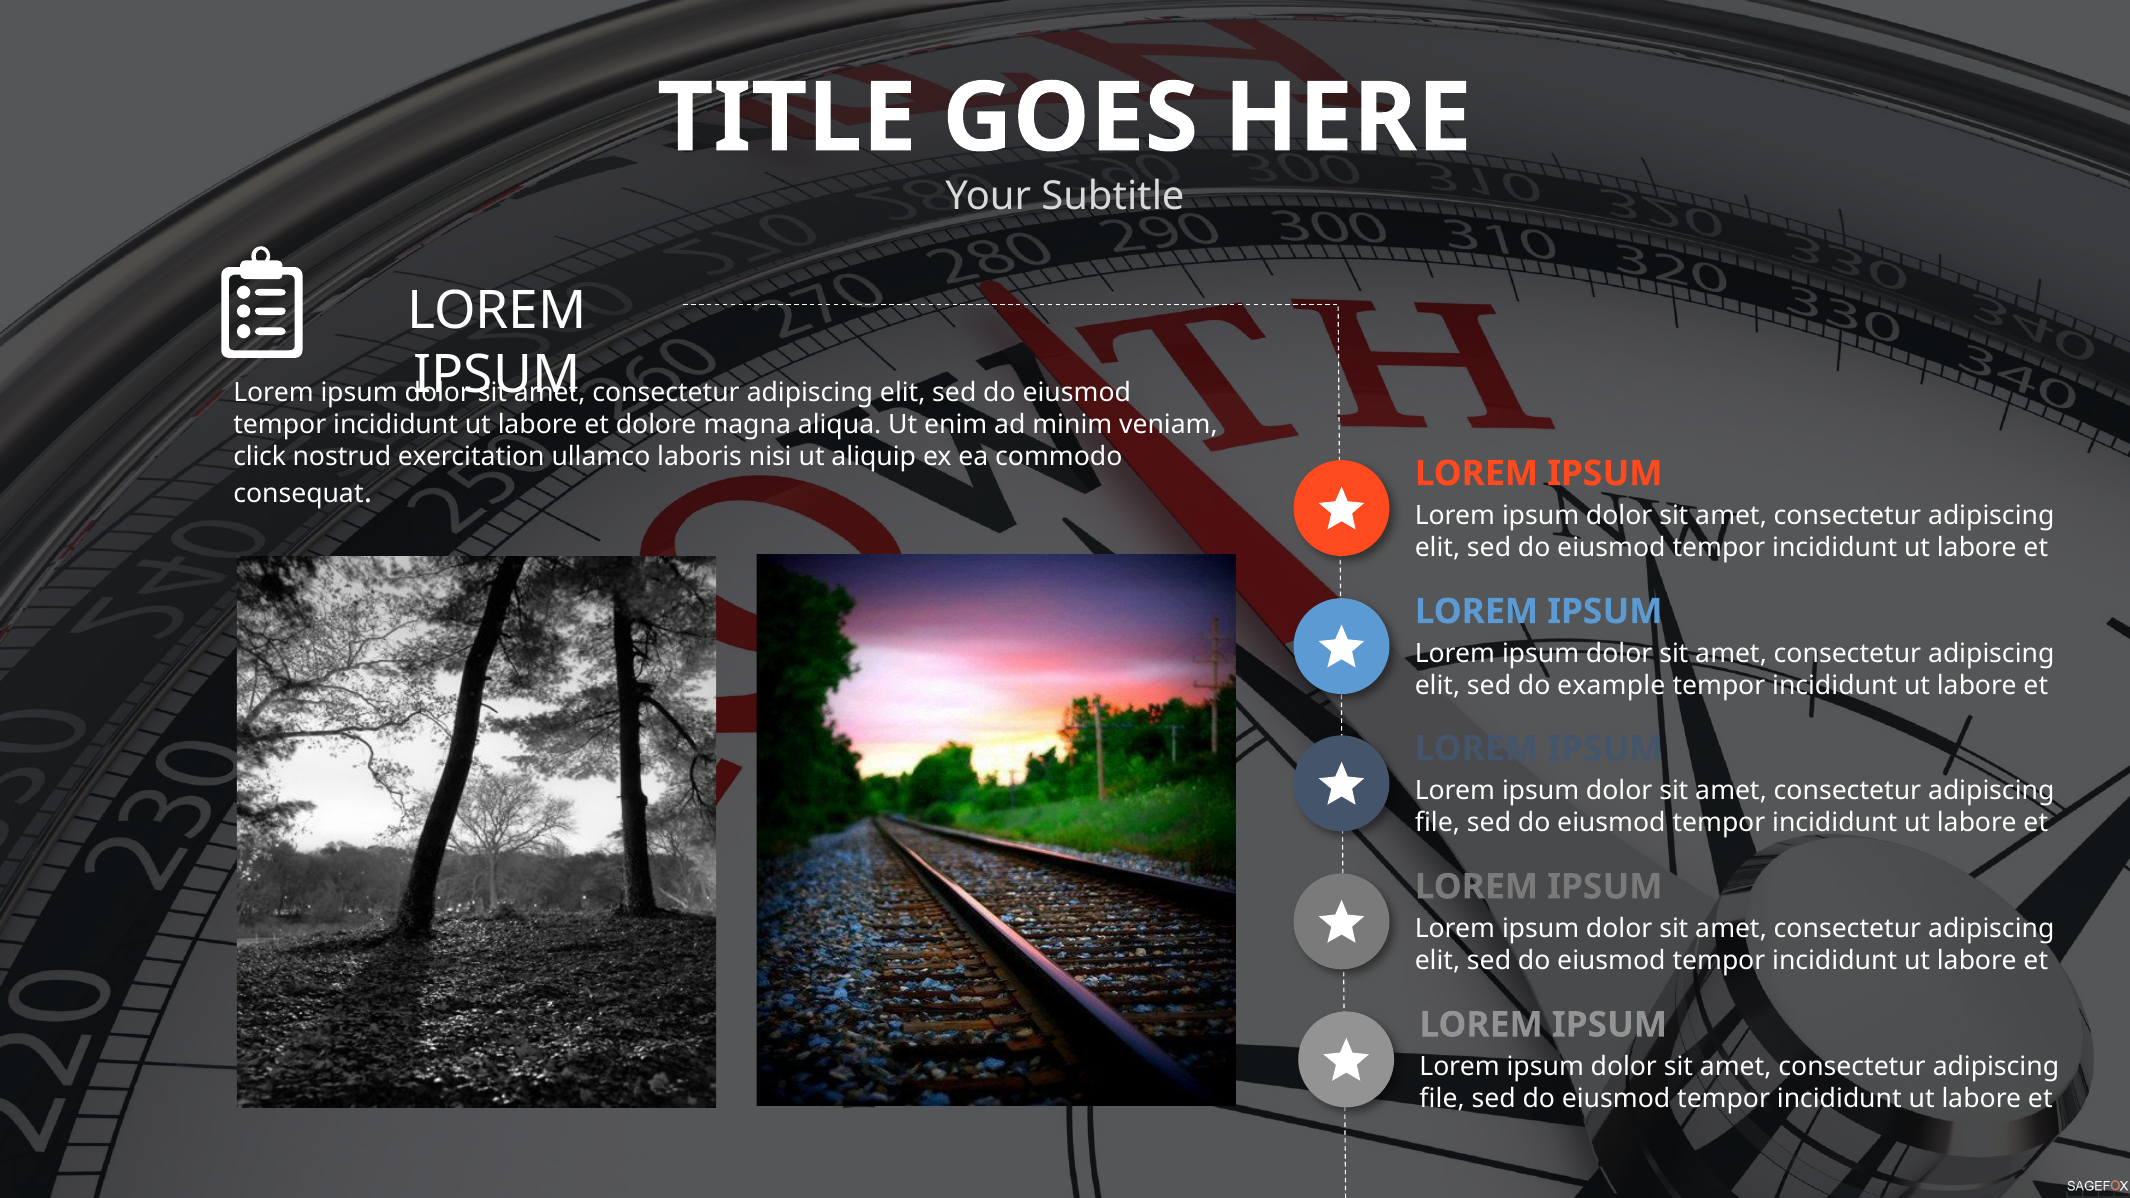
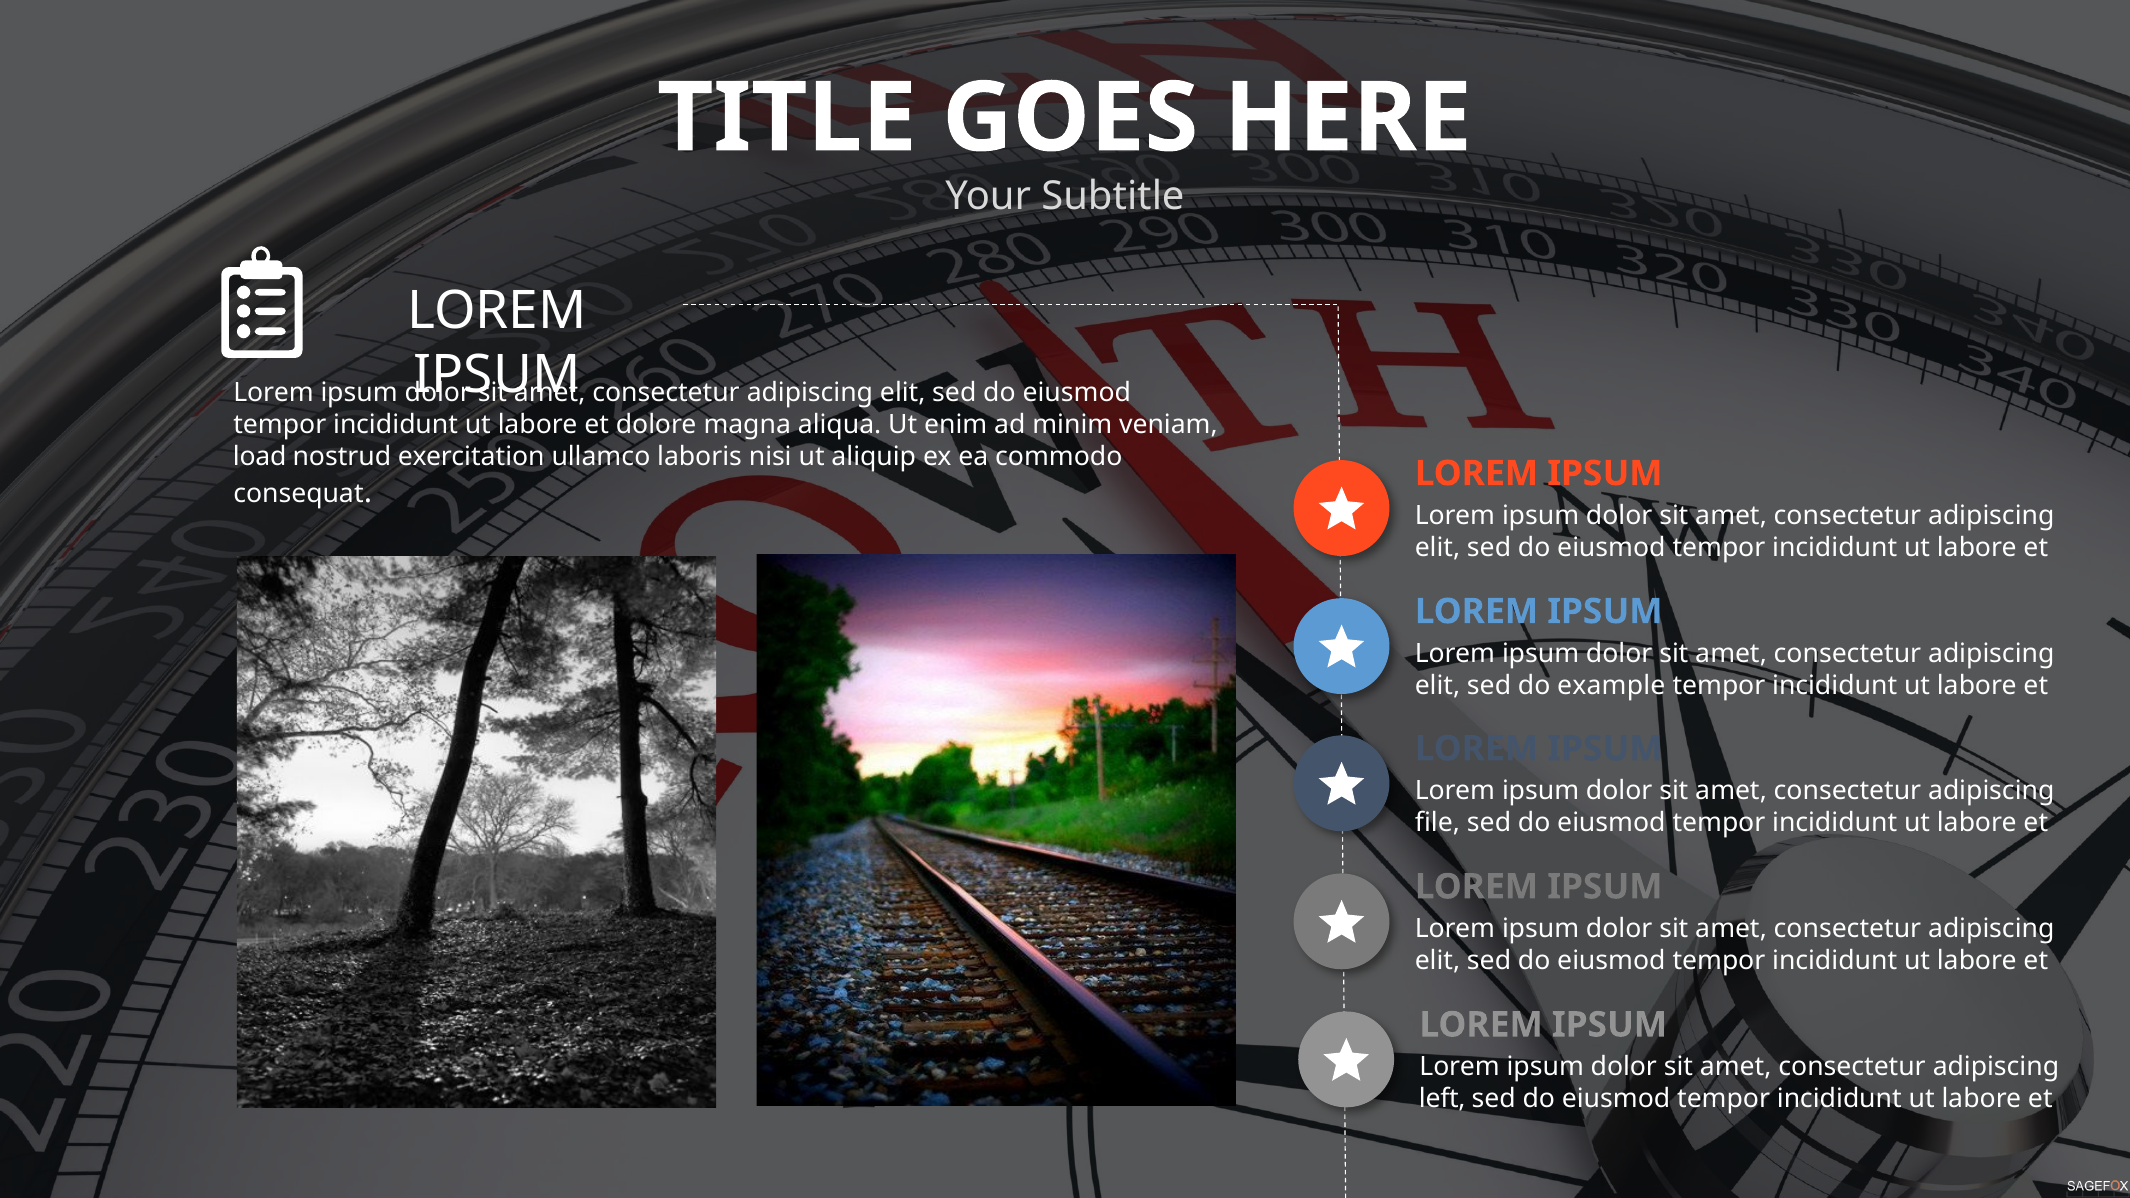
click: click -> load (260, 457)
file: file -> left (1442, 1099)
